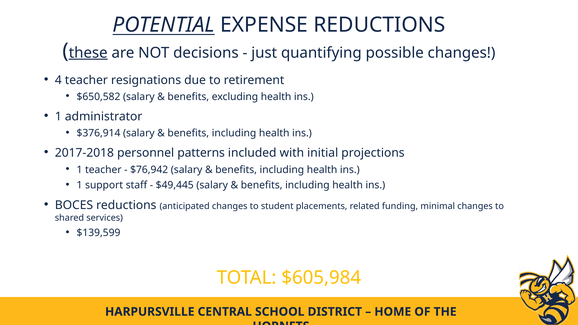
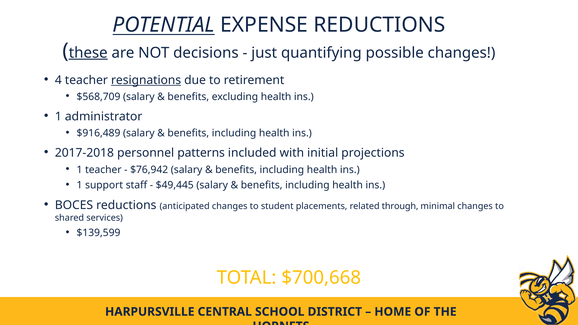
resignations underline: none -> present (146, 80)
$650,582: $650,582 -> $568,709 (98, 97)
$376,914: $376,914 -> $916,489 (98, 133)
funding: funding -> through (400, 206)
$605,984: $605,984 -> $700,668 (321, 278)
